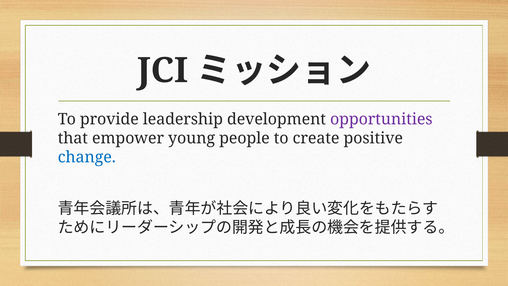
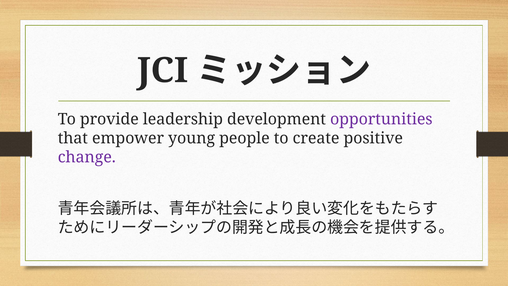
change colour: blue -> purple (87, 157)
